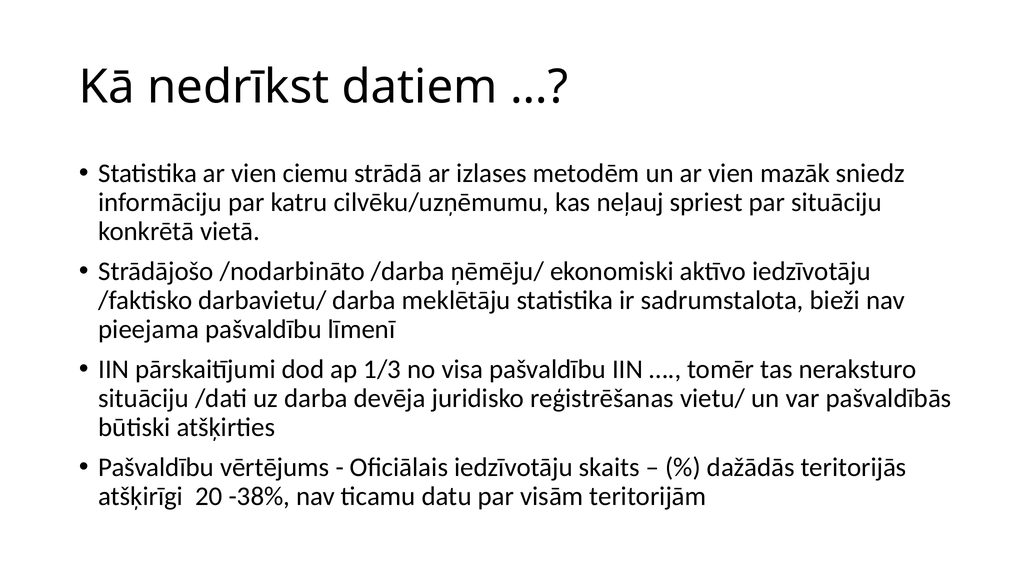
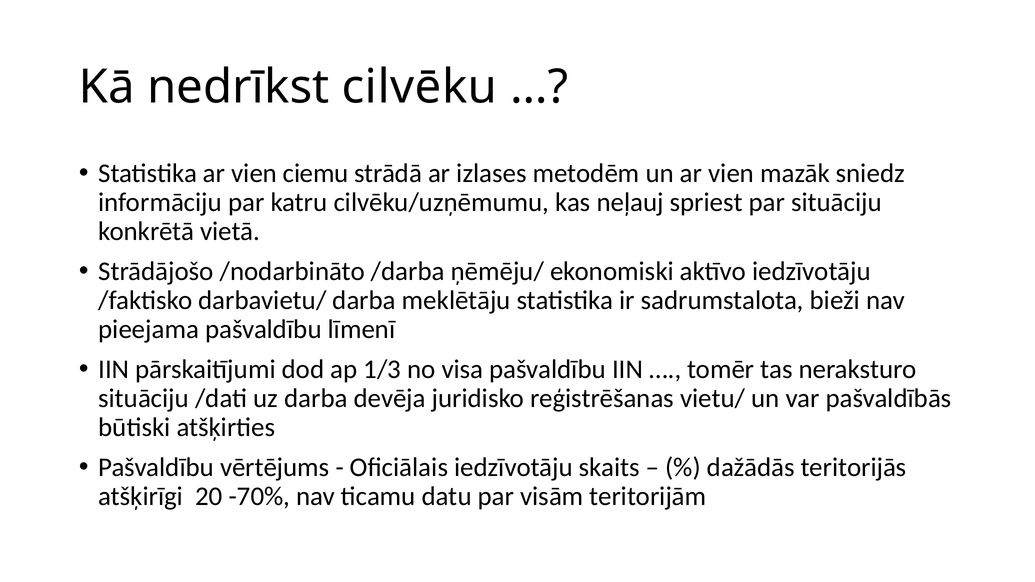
datiem: datiem -> cilvēku (419, 87)
-38%: -38% -> -70% (259, 497)
